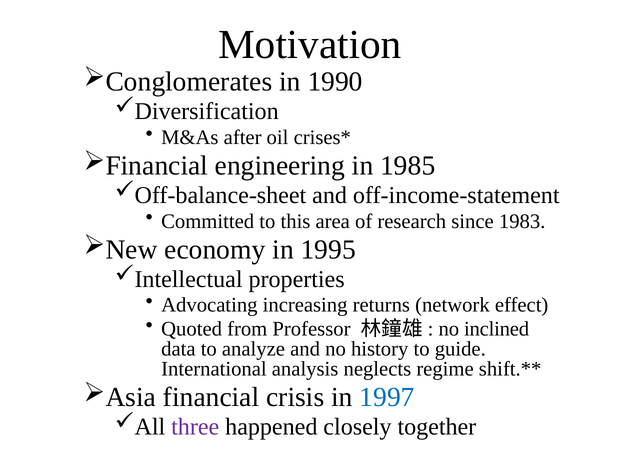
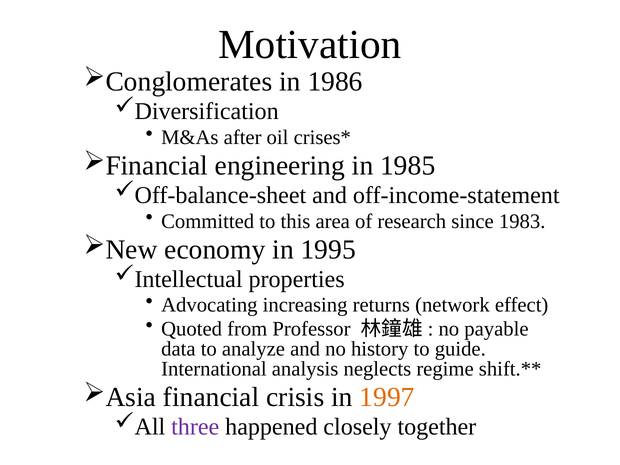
1990: 1990 -> 1986 (335, 82)
inclined: inclined -> payable (496, 329)
1997 colour: blue -> orange (387, 397)
